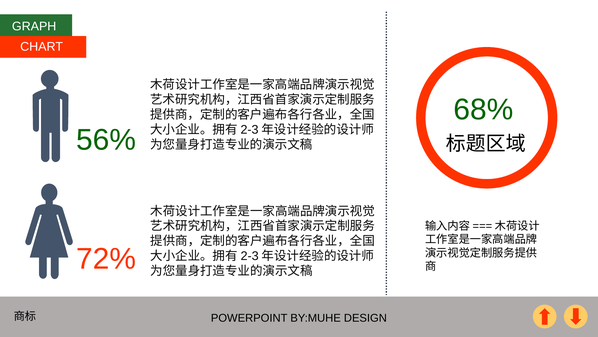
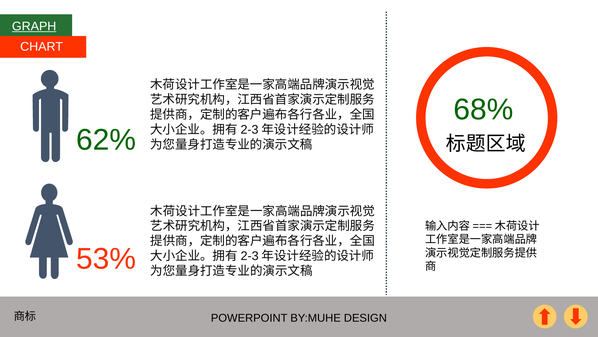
GRAPH underline: none -> present (34, 26)
56%: 56% -> 62% (106, 140)
72%: 72% -> 53% (106, 258)
